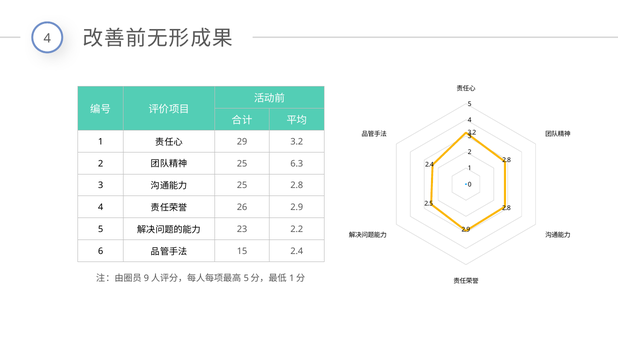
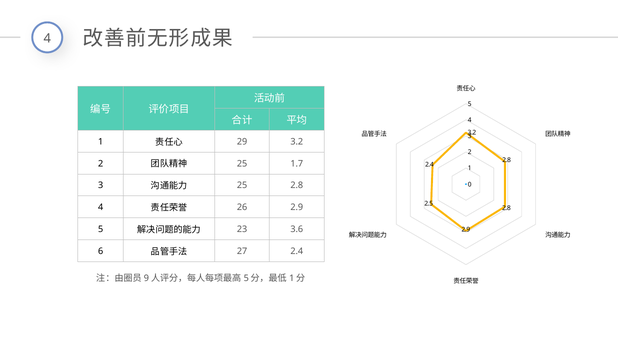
6.3: 6.3 -> 1.7 (297, 163)
2.2: 2.2 -> 3.6 (297, 229)
15: 15 -> 27 (242, 251)
